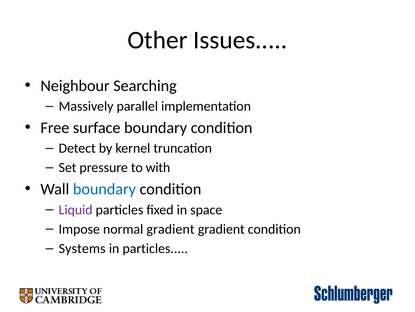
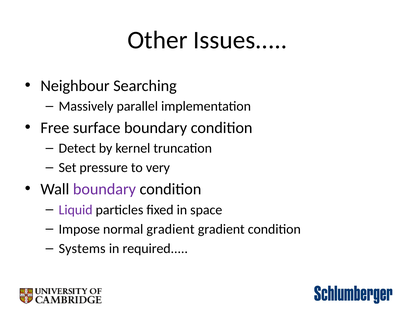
with: with -> very (158, 167)
boundary colour: blue -> purple (104, 189)
in particles: particles -> required (155, 248)
